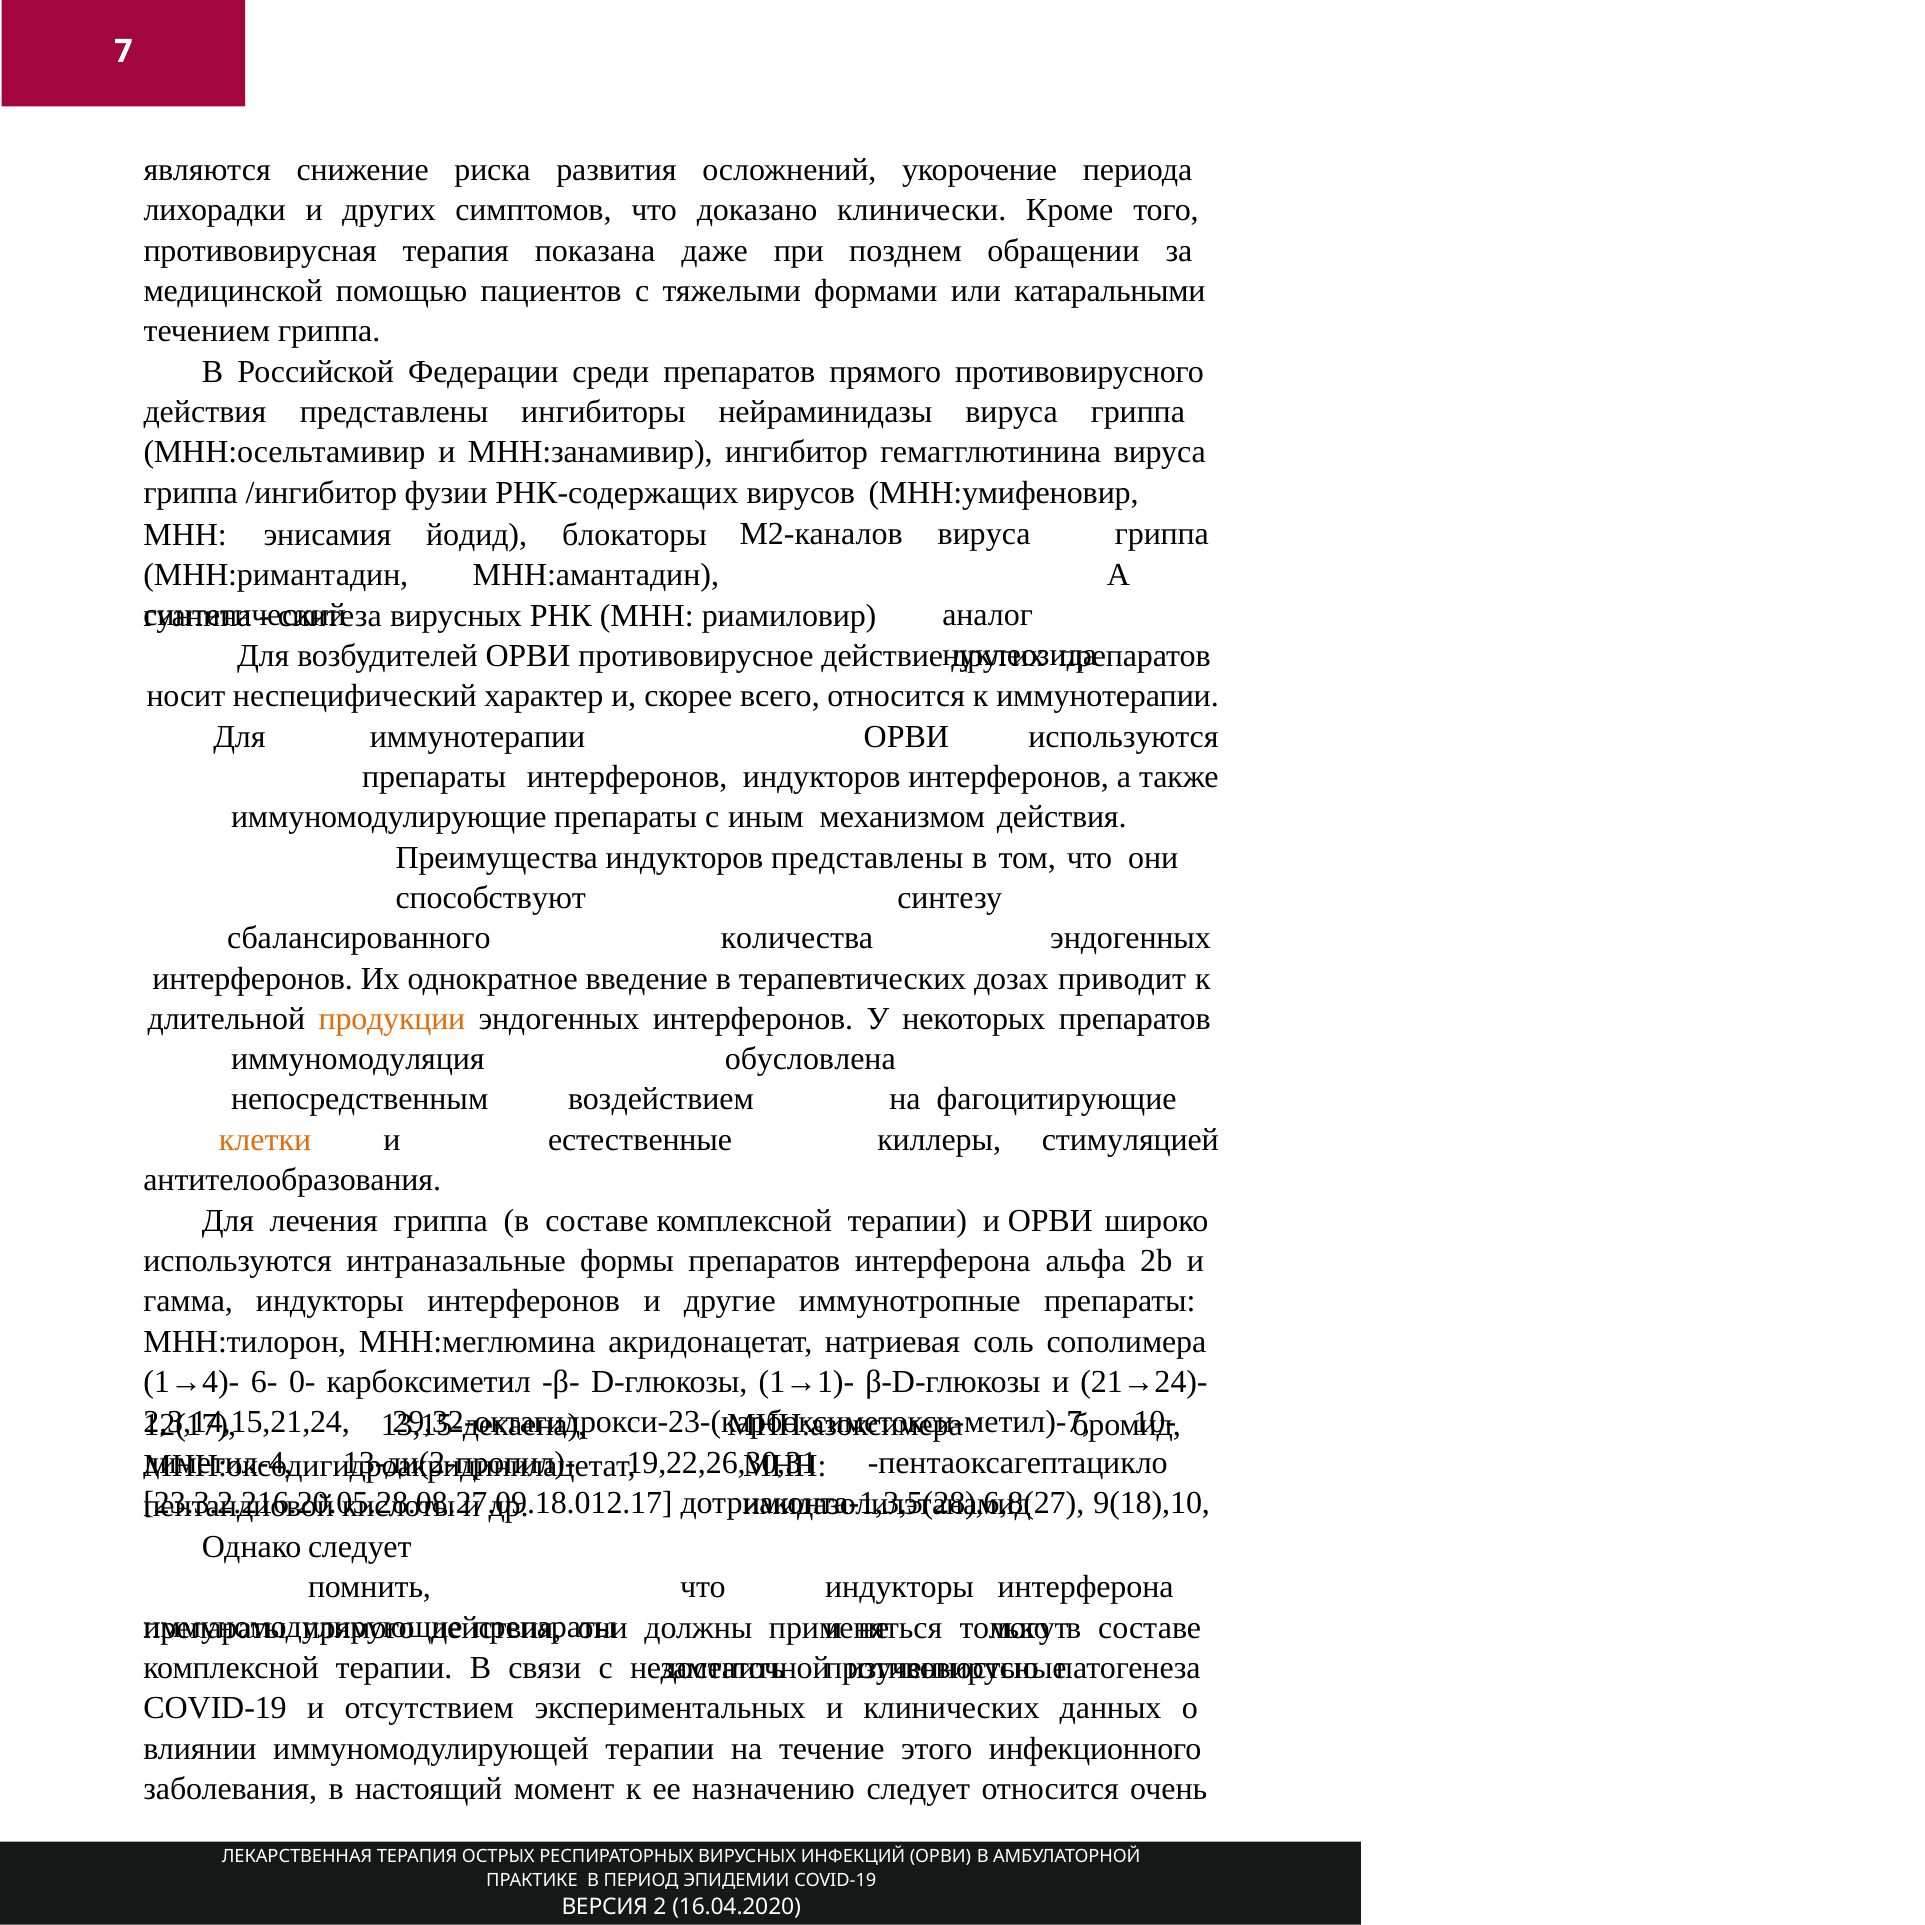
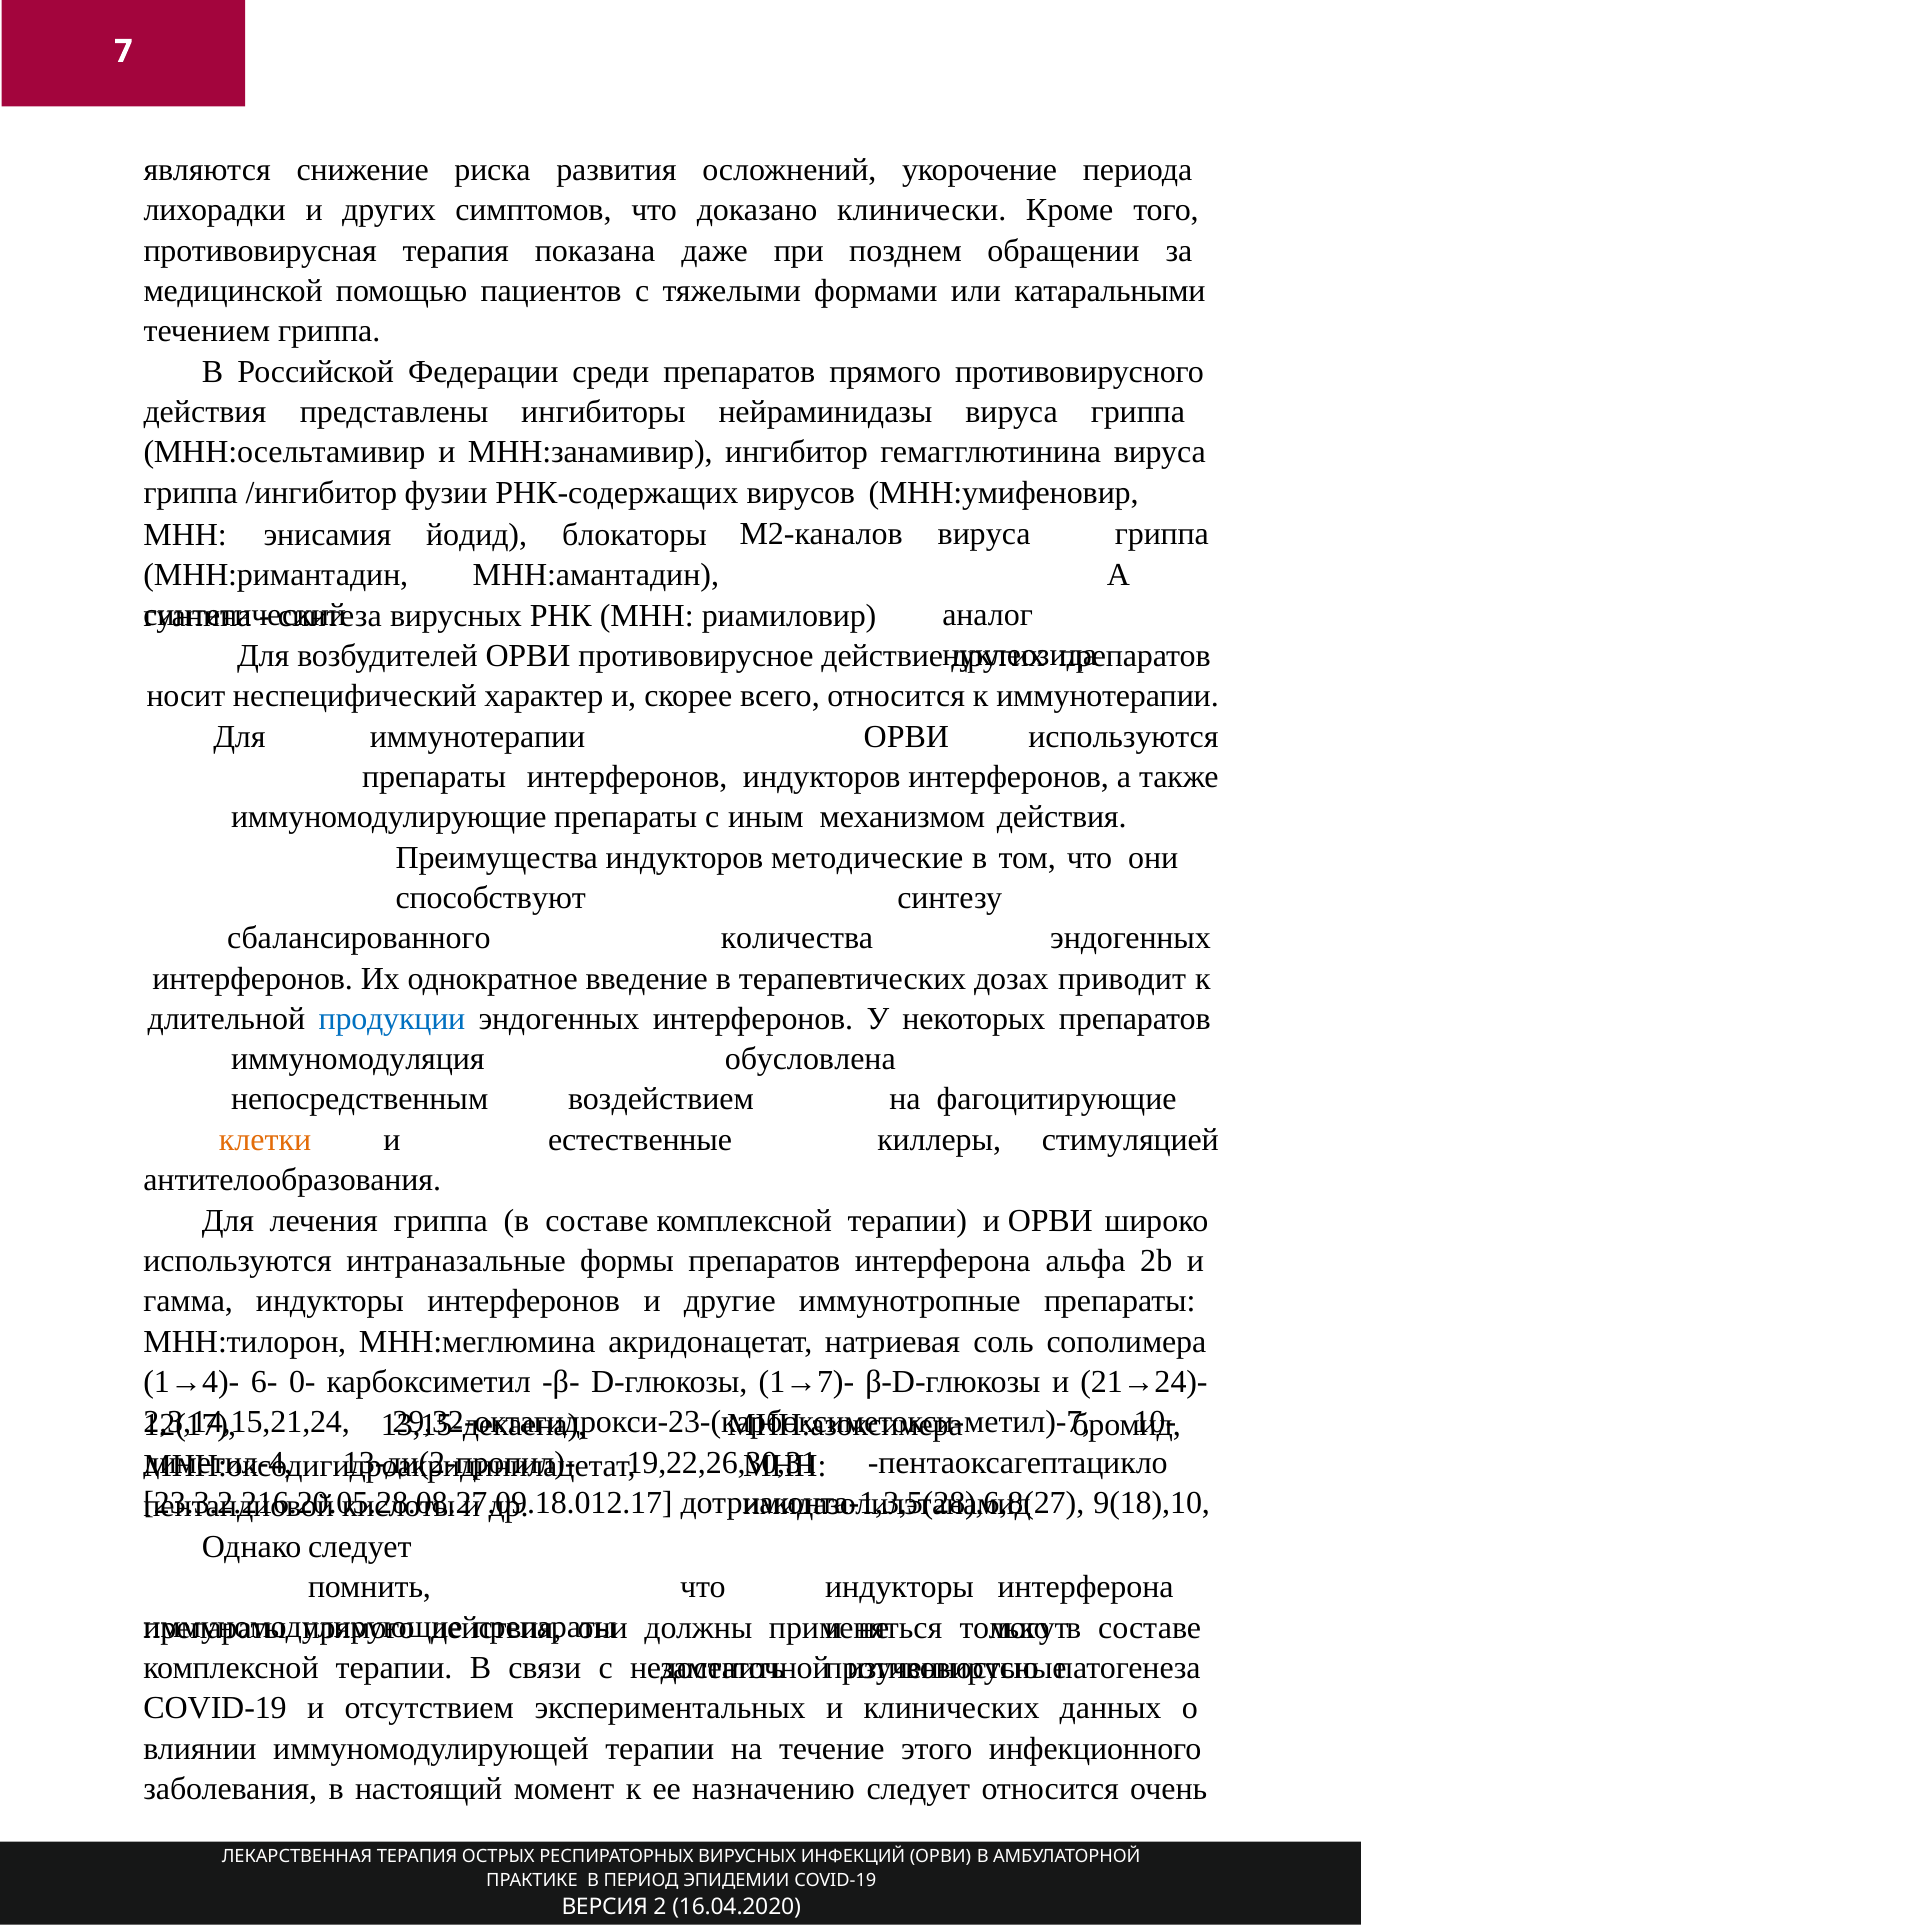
индукторов представлены: представлены -> методические (867, 858)
продукции colour: orange -> blue (392, 1019)
1→1)-: 1→1)- -> 1→7)- (806, 1382)
